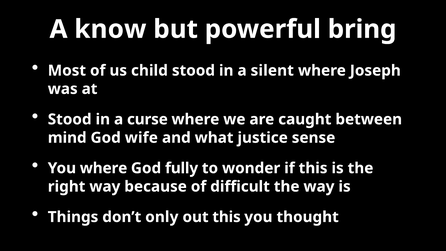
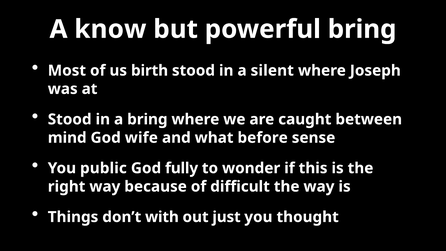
child: child -> birth (150, 71)
a curse: curse -> bring (147, 119)
justice: justice -> before (263, 138)
You where: where -> public (103, 168)
only: only -> with (162, 217)
out this: this -> just (227, 217)
